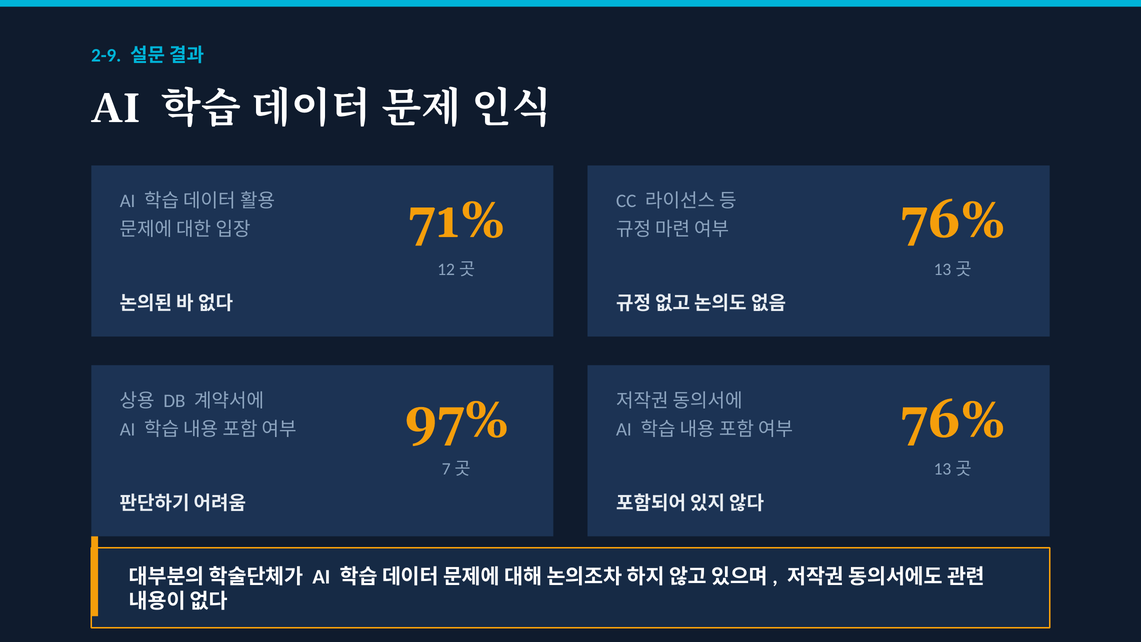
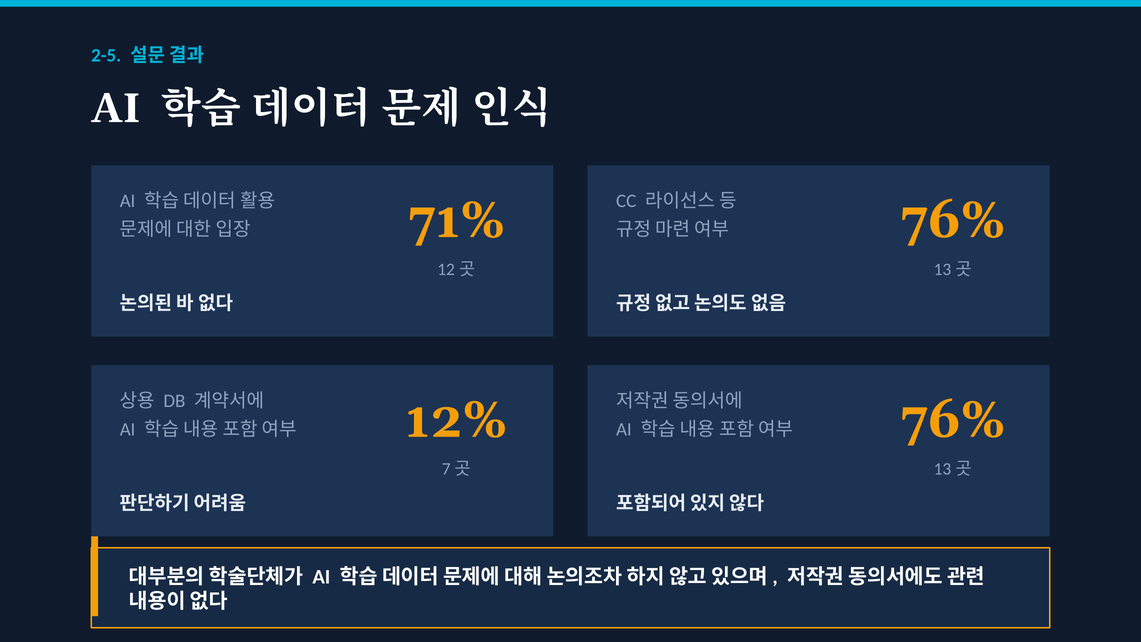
2-9: 2-9 -> 2-5 (106, 55)
97%: 97% -> 12% (456, 420)
